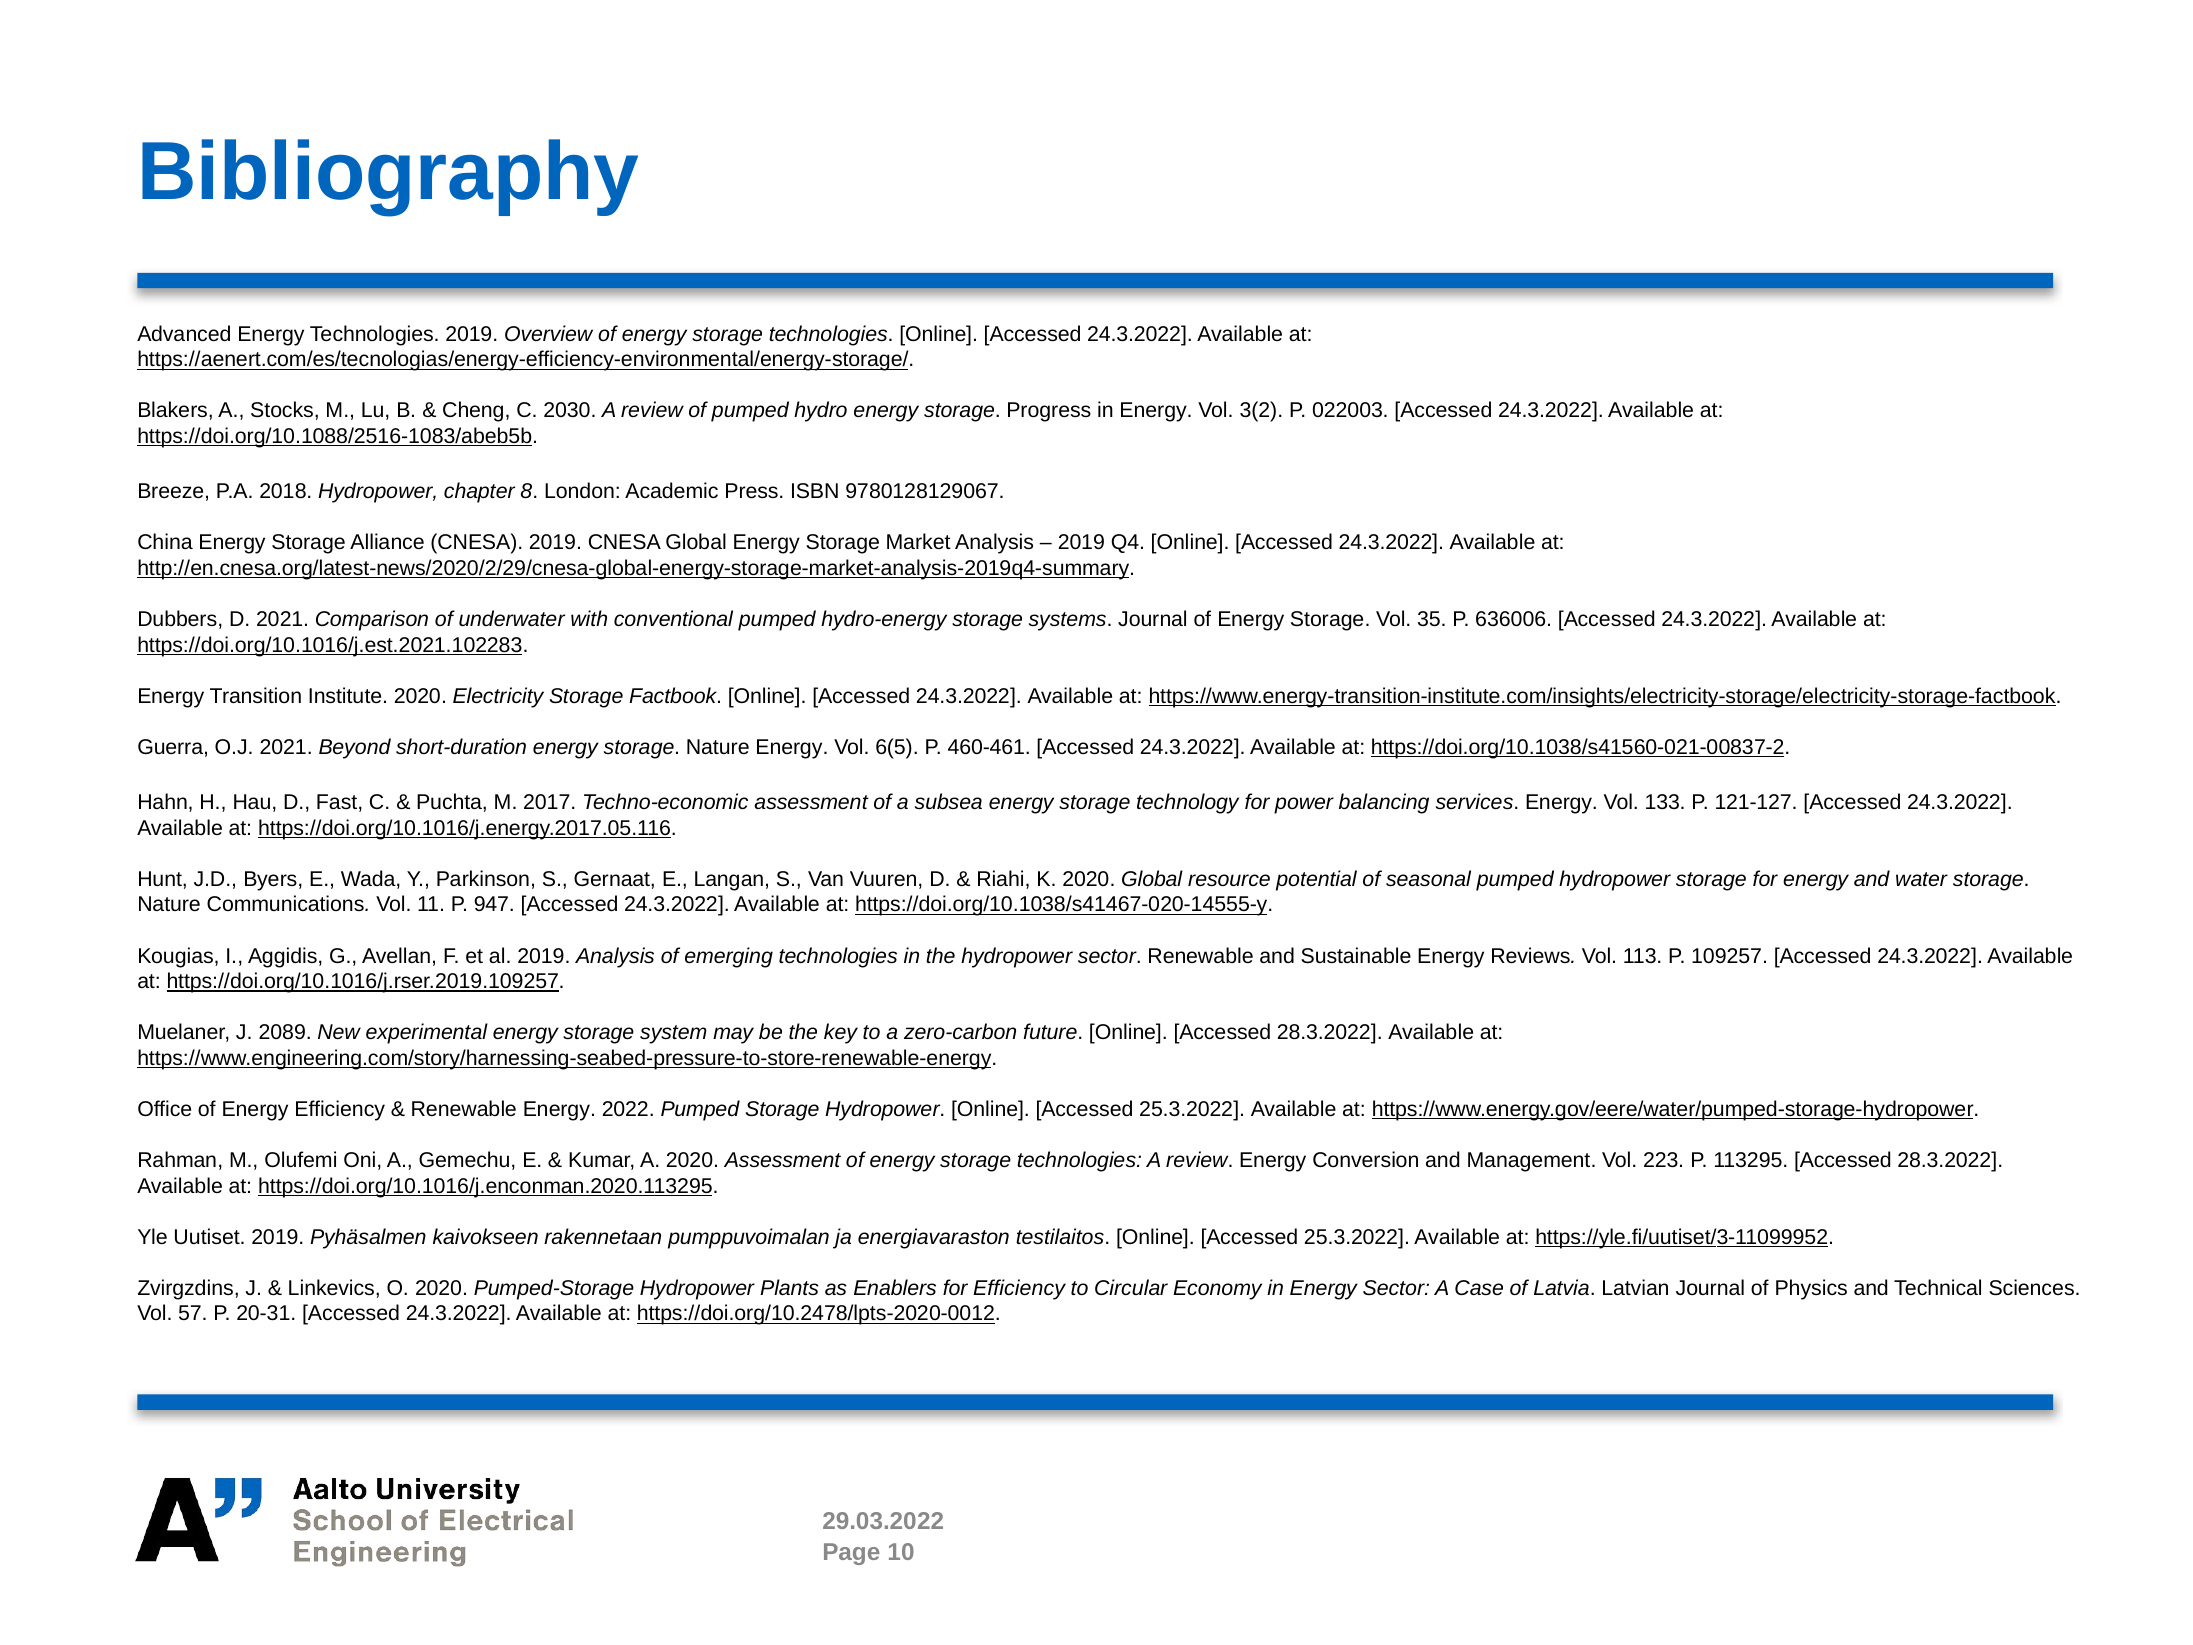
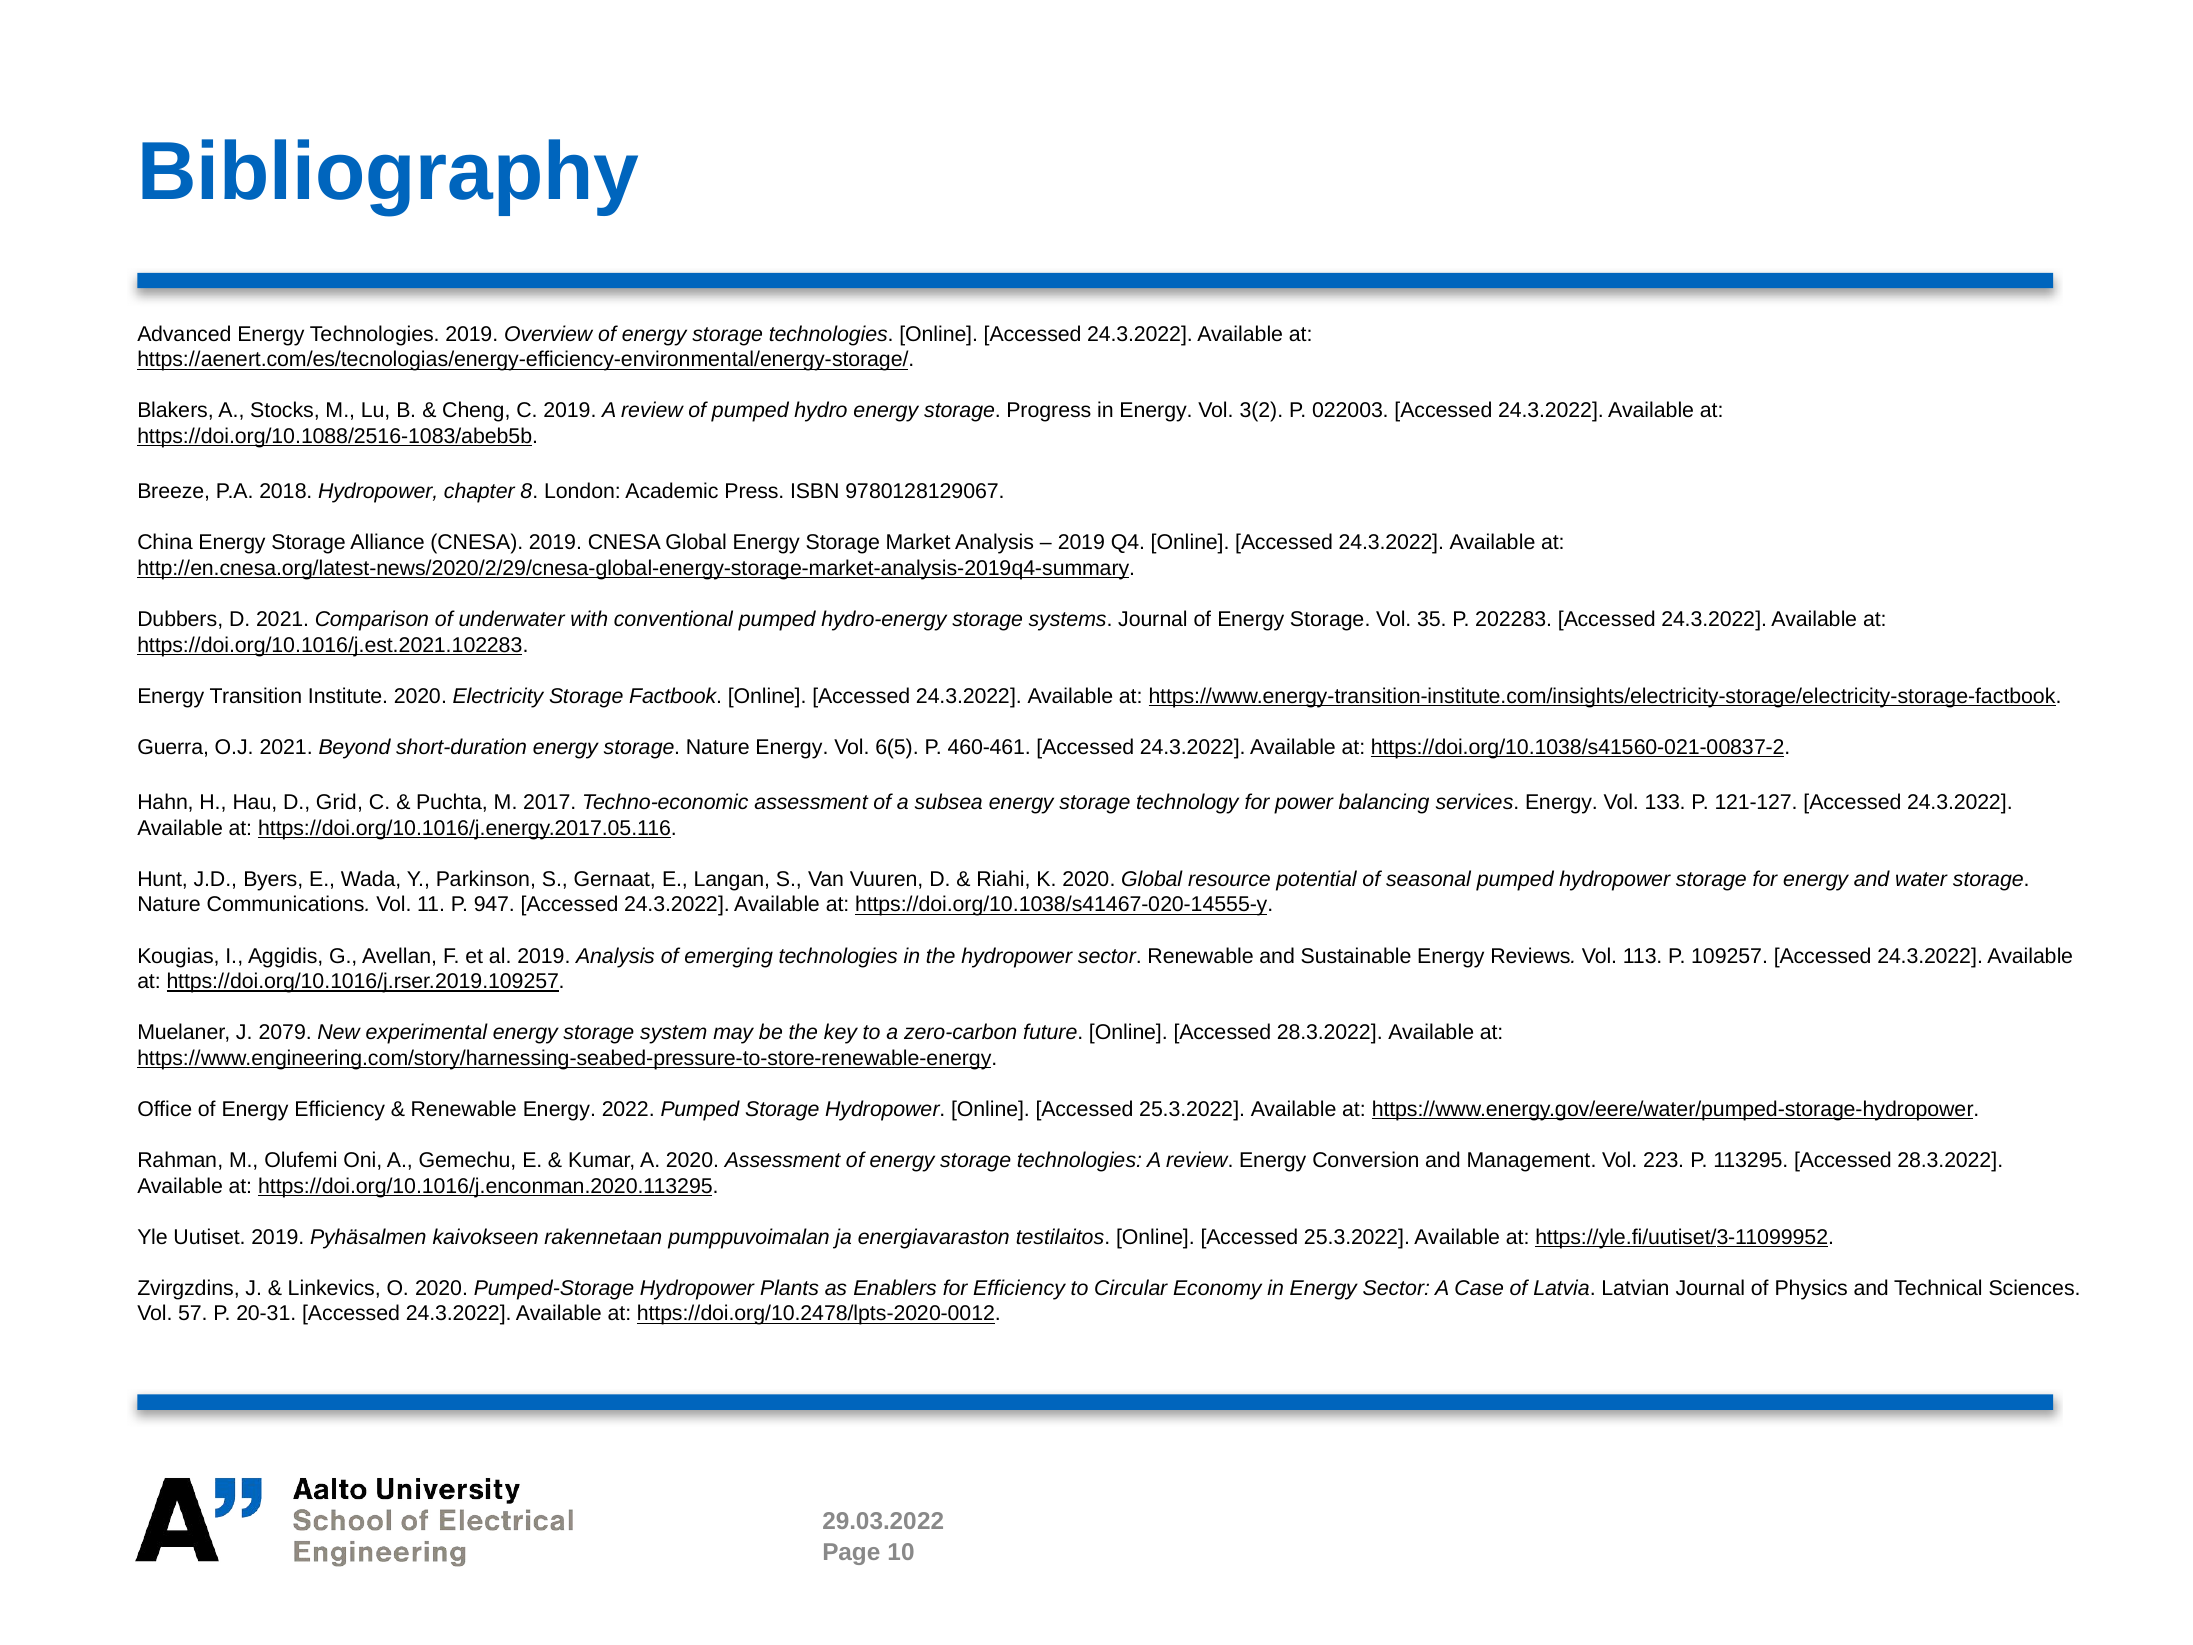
C 2030: 2030 -> 2019 (570, 411)
636006: 636006 -> 202283 (1514, 619)
Fast: Fast -> Grid (339, 803)
2089: 2089 -> 2079 (285, 1033)
